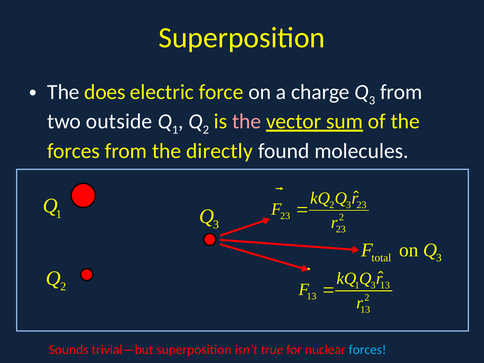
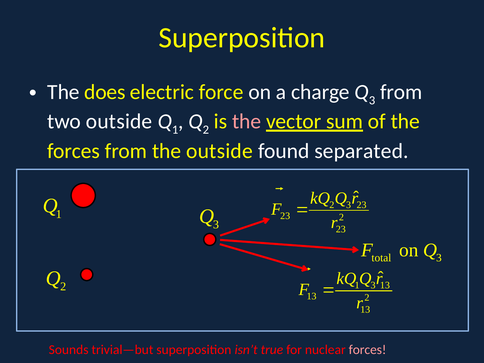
the directly: directly -> outside (219, 151)
molecules: molecules -> separated (361, 151)
forces colour: light blue -> pink (368, 350)
